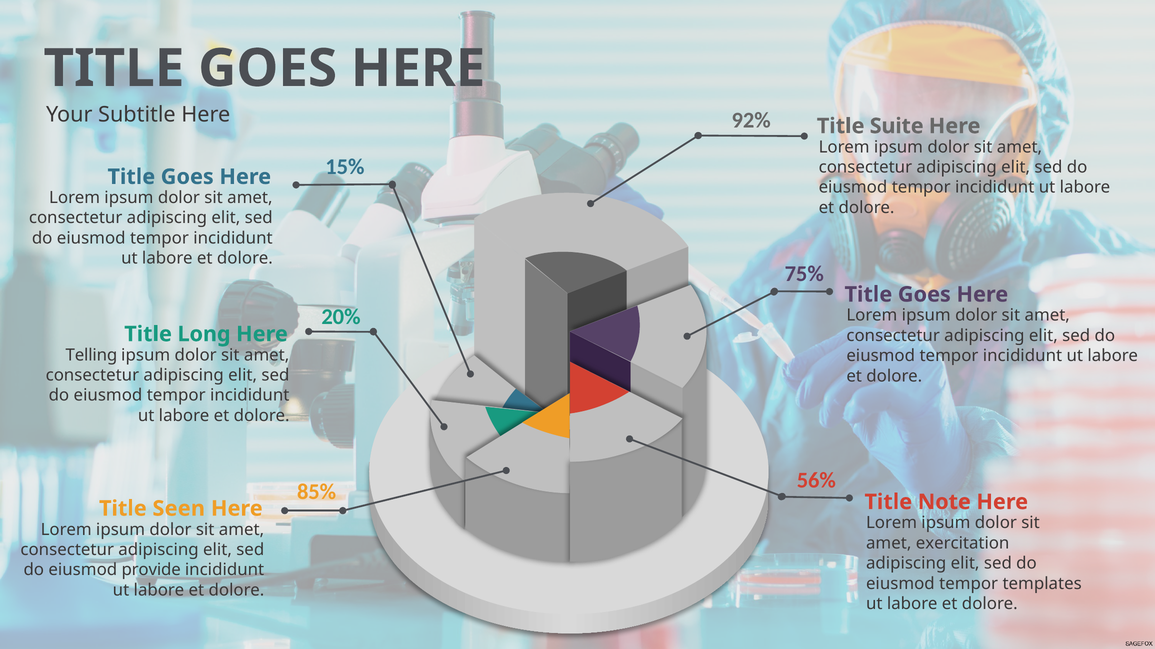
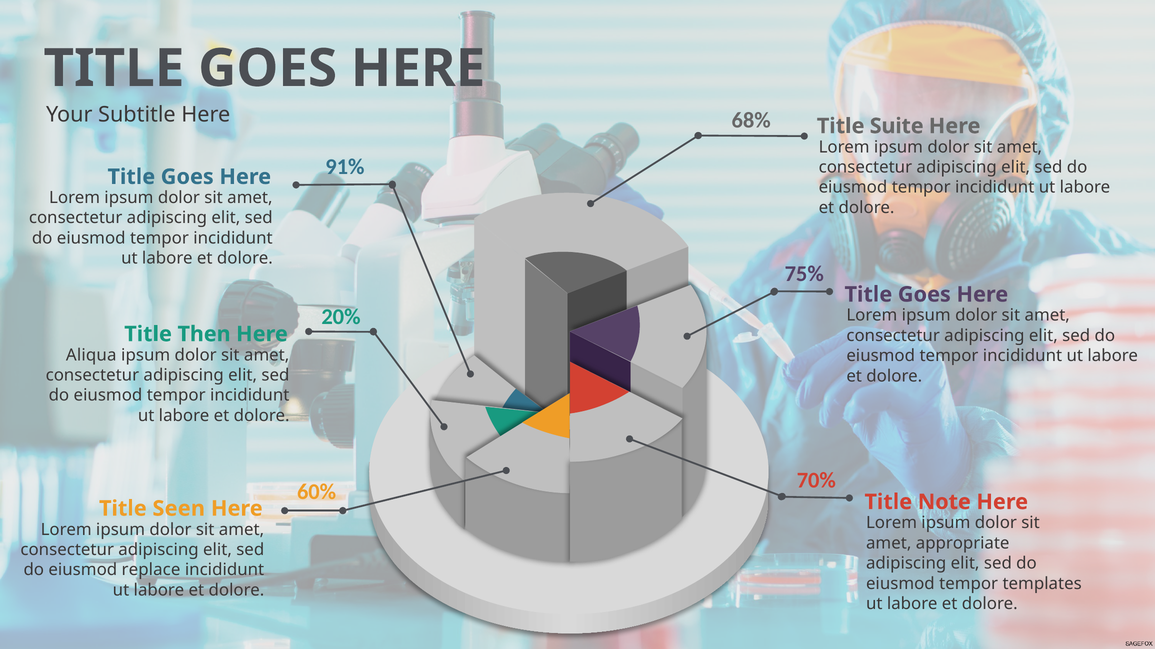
92%: 92% -> 68% (751, 120)
15%: 15% -> 91% (345, 167)
Long: Long -> Then (204, 334)
Telling: Telling -> Aliqua (91, 355)
56%: 56% -> 70% (816, 481)
85%: 85% -> 60% (317, 493)
exercitation: exercitation -> appropriate (963, 544)
provide: provide -> replace (151, 570)
